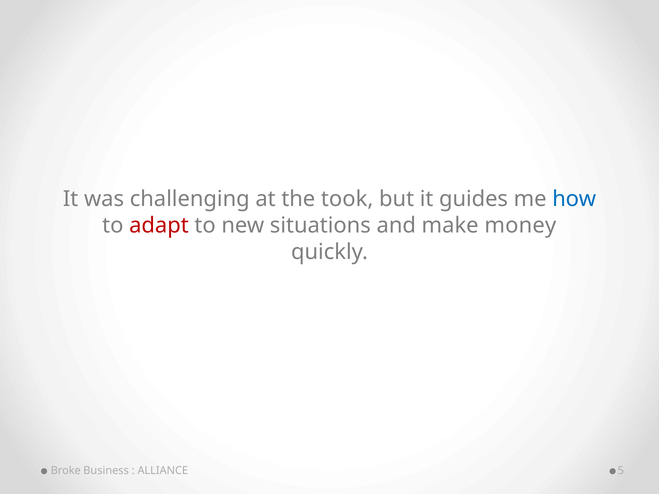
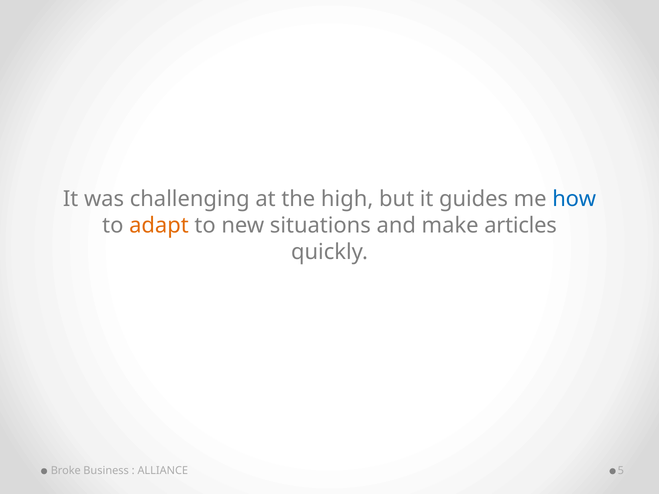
took: took -> high (347, 199)
adapt colour: red -> orange (159, 226)
money: money -> articles (521, 226)
